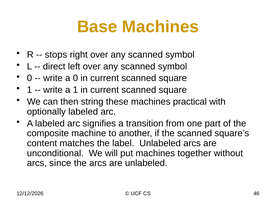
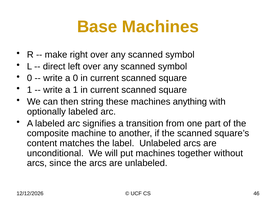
stops: stops -> make (56, 55)
practical: practical -> anything (190, 102)
